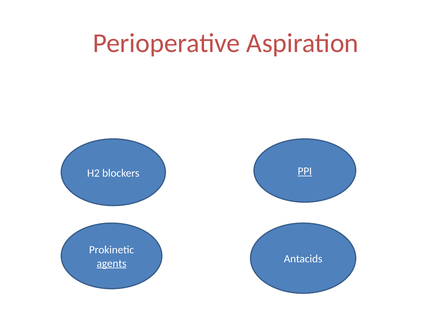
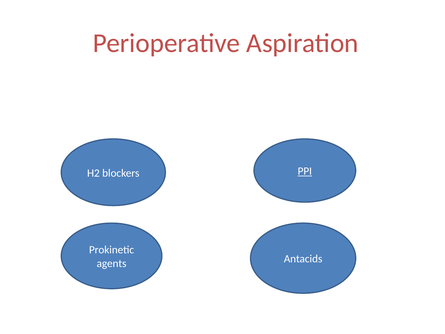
agents underline: present -> none (112, 263)
